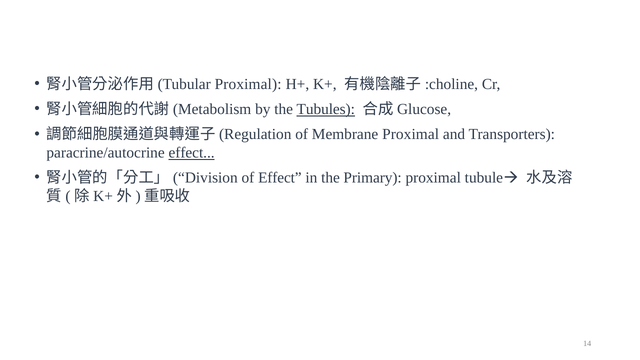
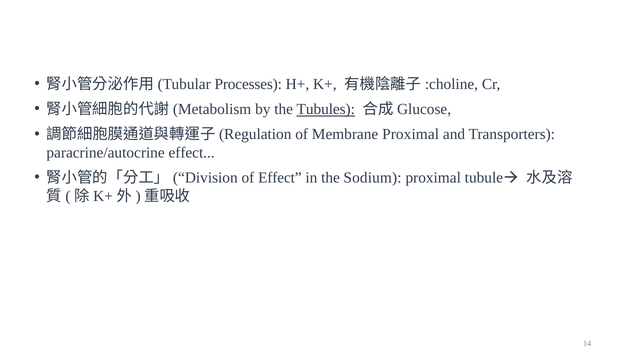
Proximal: Proximal -> Processes (248, 84)
effect underline: present -> none (192, 153)
Primary: Primary -> Sodium (372, 178)
